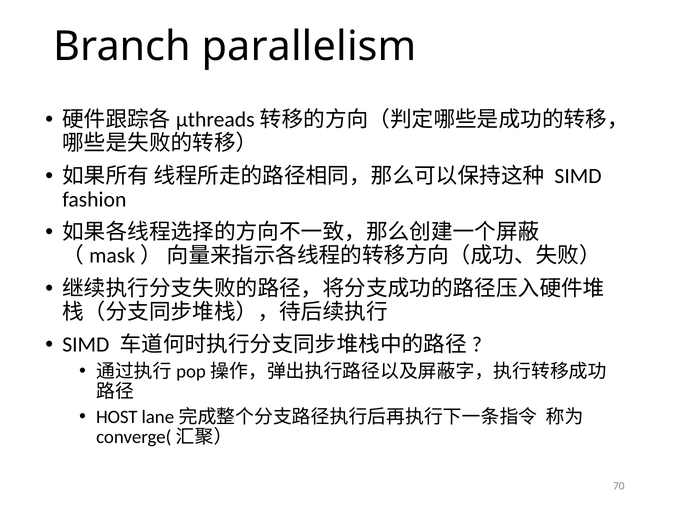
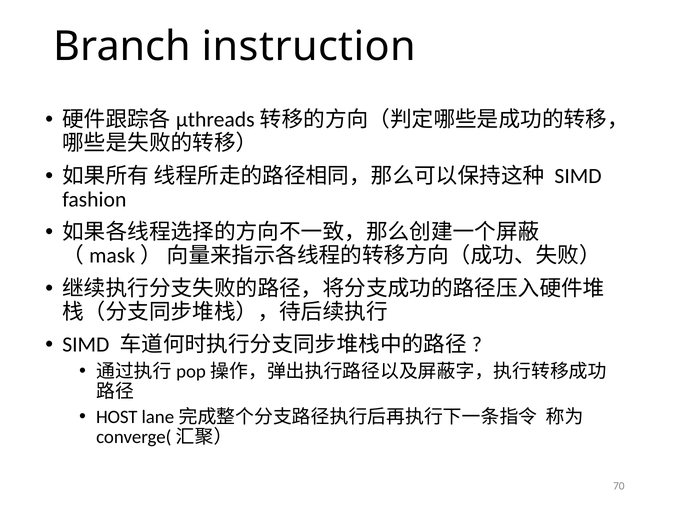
parallelism: parallelism -> instruction (309, 46)
